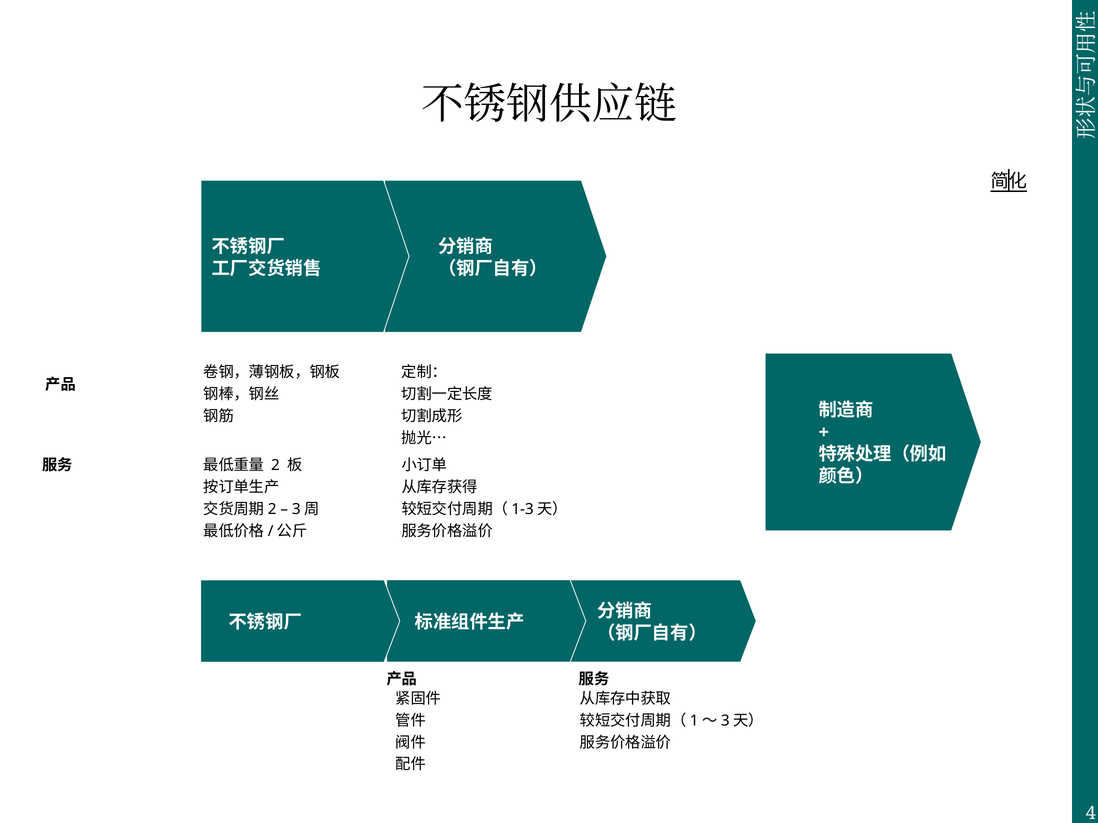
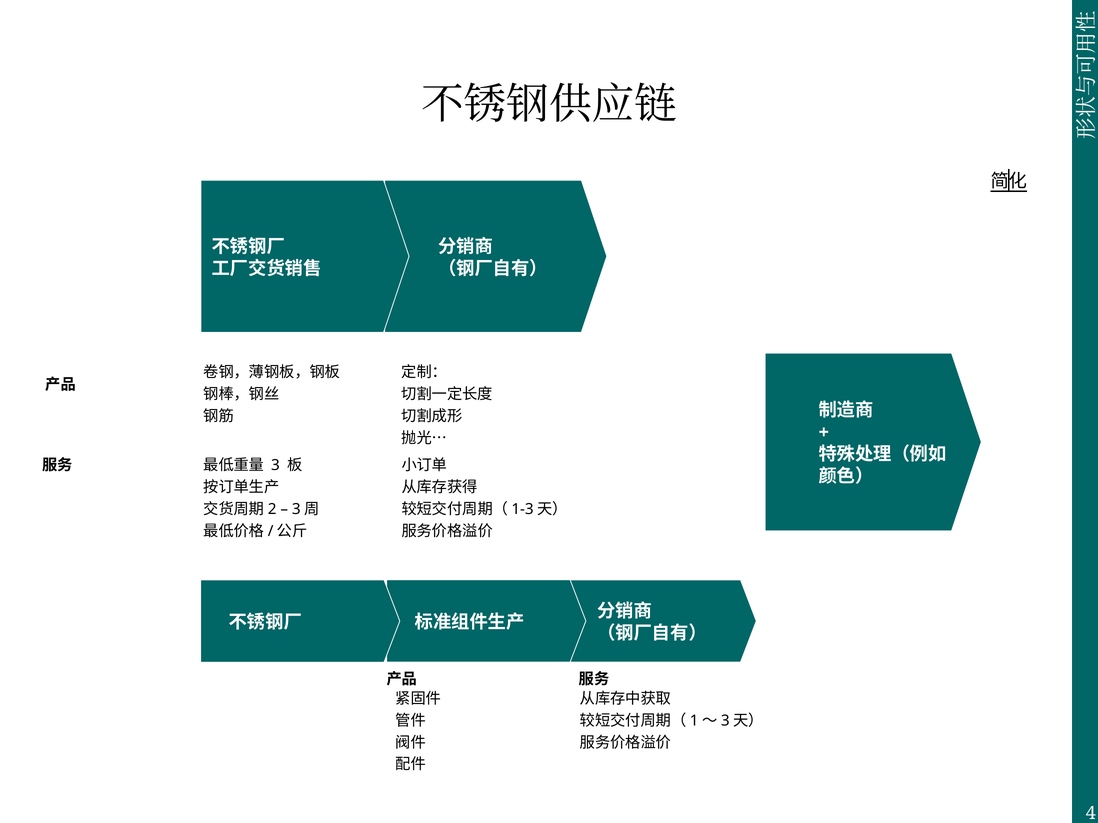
2: 2 -> 3 (275, 466)
